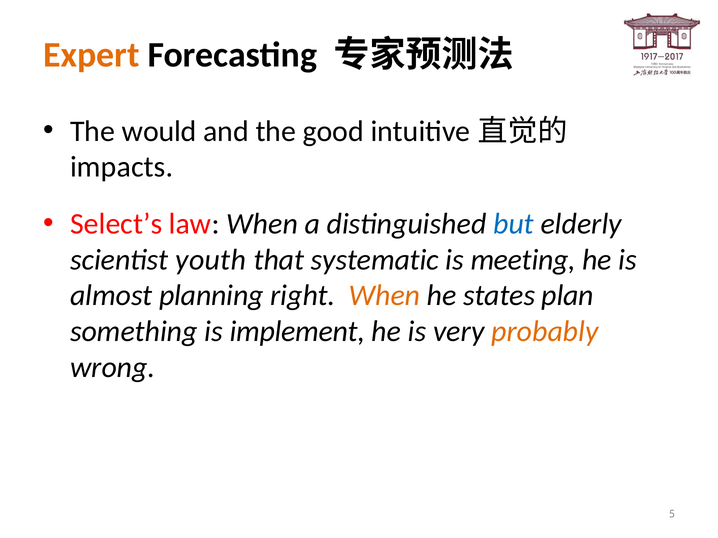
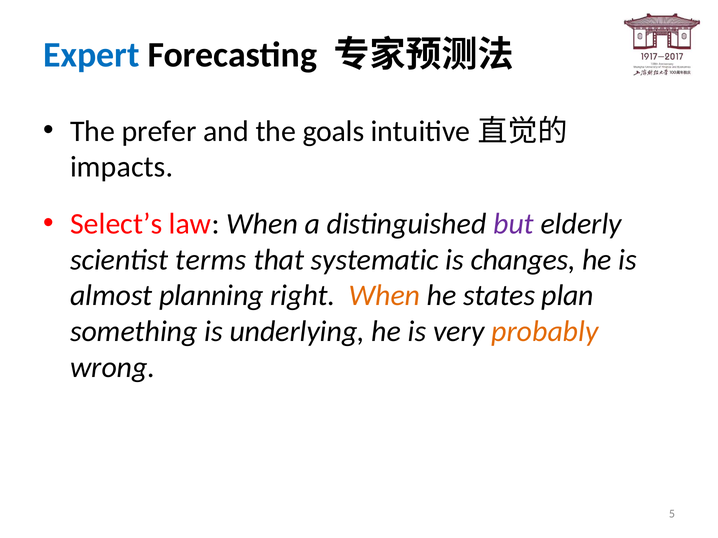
Expert colour: orange -> blue (91, 55)
would: would -> prefer (159, 131)
good: good -> goals (333, 131)
but colour: blue -> purple (514, 224)
youth: youth -> terms (211, 260)
meeting: meeting -> changes (523, 260)
implement: implement -> underlying (297, 332)
